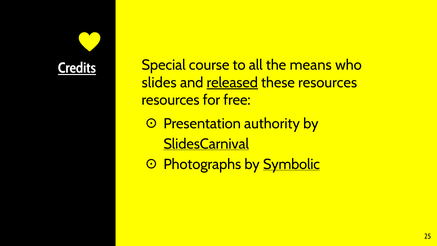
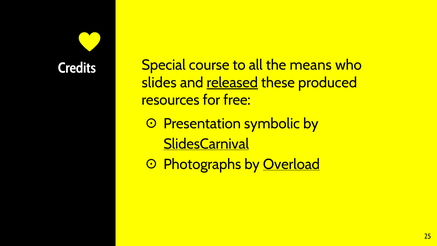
Credits underline: present -> none (77, 68)
these resources: resources -> produced (328, 83)
authority: authority -> symbolic (272, 124)
Symbolic: Symbolic -> Overload (291, 164)
